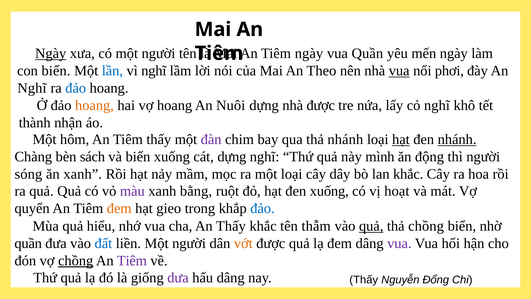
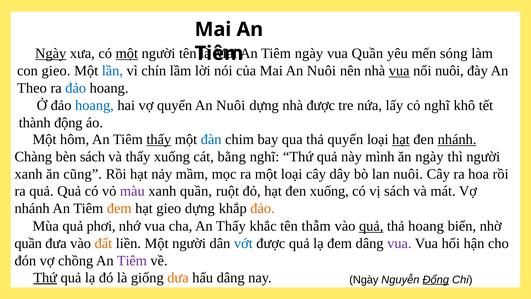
một underline: none -> present (127, 53)
mến ngày: ngày -> sóng (454, 53)
con biển: biển -> gieo (56, 71)
vì nghĩ: nghĩ -> chín (154, 71)
Mai An Theo: Theo -> Nuôi (321, 71)
nổi phơi: phơi -> nuôi (449, 71)
Nghĩ: Nghĩ -> Theo (32, 88)
hoang colour: orange -> blue (94, 105)
vợ hoang: hoang -> quyển (175, 105)
nhận: nhận -> động (68, 123)
thấy underline: none -> present (159, 139)
đàn colour: purple -> blue (211, 139)
thả nhánh: nhánh -> quyển (345, 139)
và biển: biển -> thấy (138, 157)
cát dựng: dựng -> bằng (232, 157)
ăn động: động -> ngày (429, 157)
sóng: sóng -> xanh (28, 174)
ăn xanh: xanh -> cũng (83, 174)
lan khắc: khắc -> nuôi (408, 174)
xanh bằng: bằng -> quần (196, 191)
vị hoạt: hoạt -> sách (397, 191)
quyển: quyển -> nhánh (32, 208)
gieo trong: trong -> dựng (200, 208)
đảo colour: blue -> orange (262, 208)
hiểu: hiểu -> phơi (101, 226)
thả chồng: chồng -> hoang (426, 226)
đất colour: blue -> orange (103, 243)
vớt colour: orange -> blue (243, 243)
chồng underline: present -> none (76, 260)
Thứ underline: none -> present (45, 277)
dưa colour: purple -> orange (178, 277)
nay Thấy: Thấy -> Ngày (364, 279)
Đổng underline: none -> present (436, 279)
